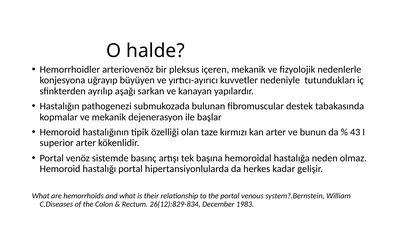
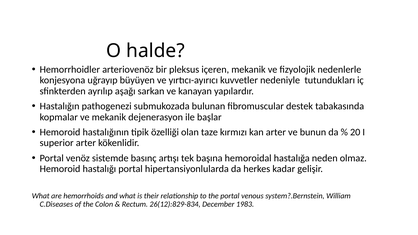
43: 43 -> 20 (355, 132)
